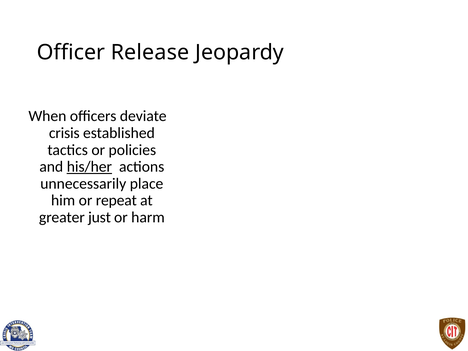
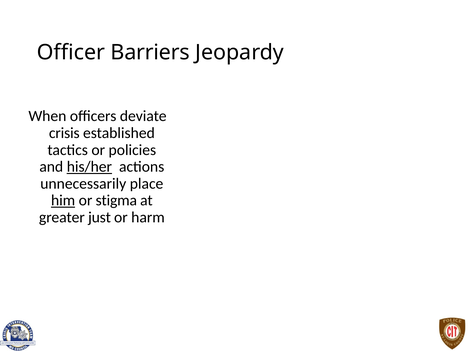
Release: Release -> Barriers (150, 52)
him underline: none -> present (63, 200)
repeat: repeat -> stigma (116, 200)
